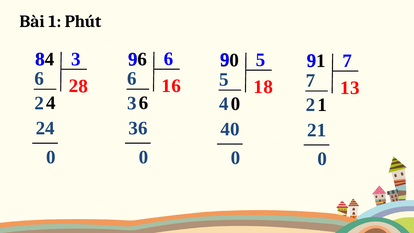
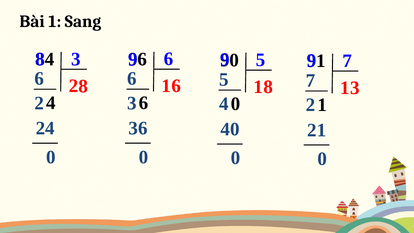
Phút: Phút -> Sang (83, 21)
